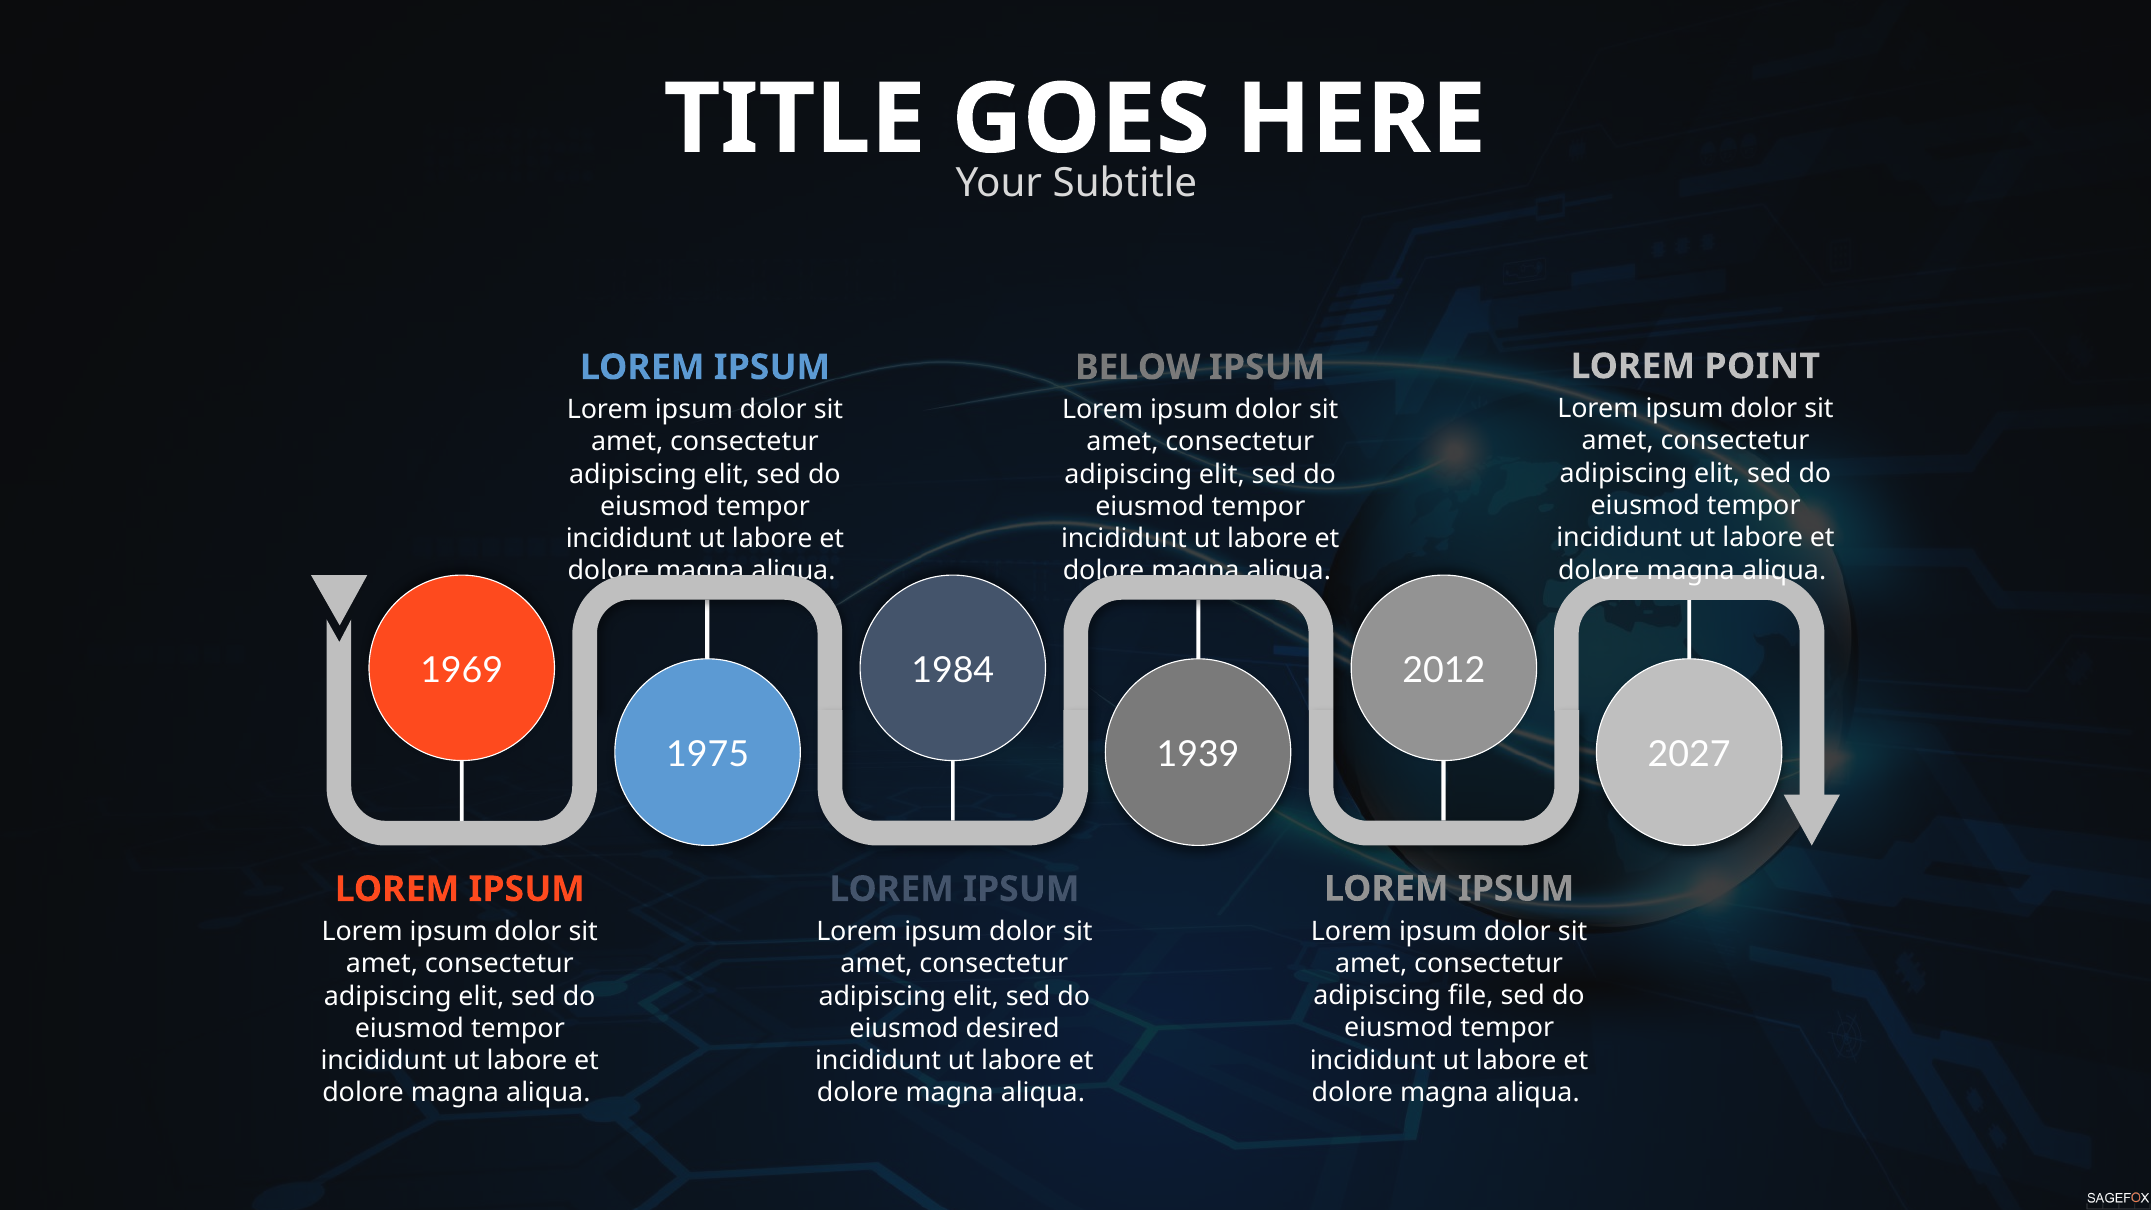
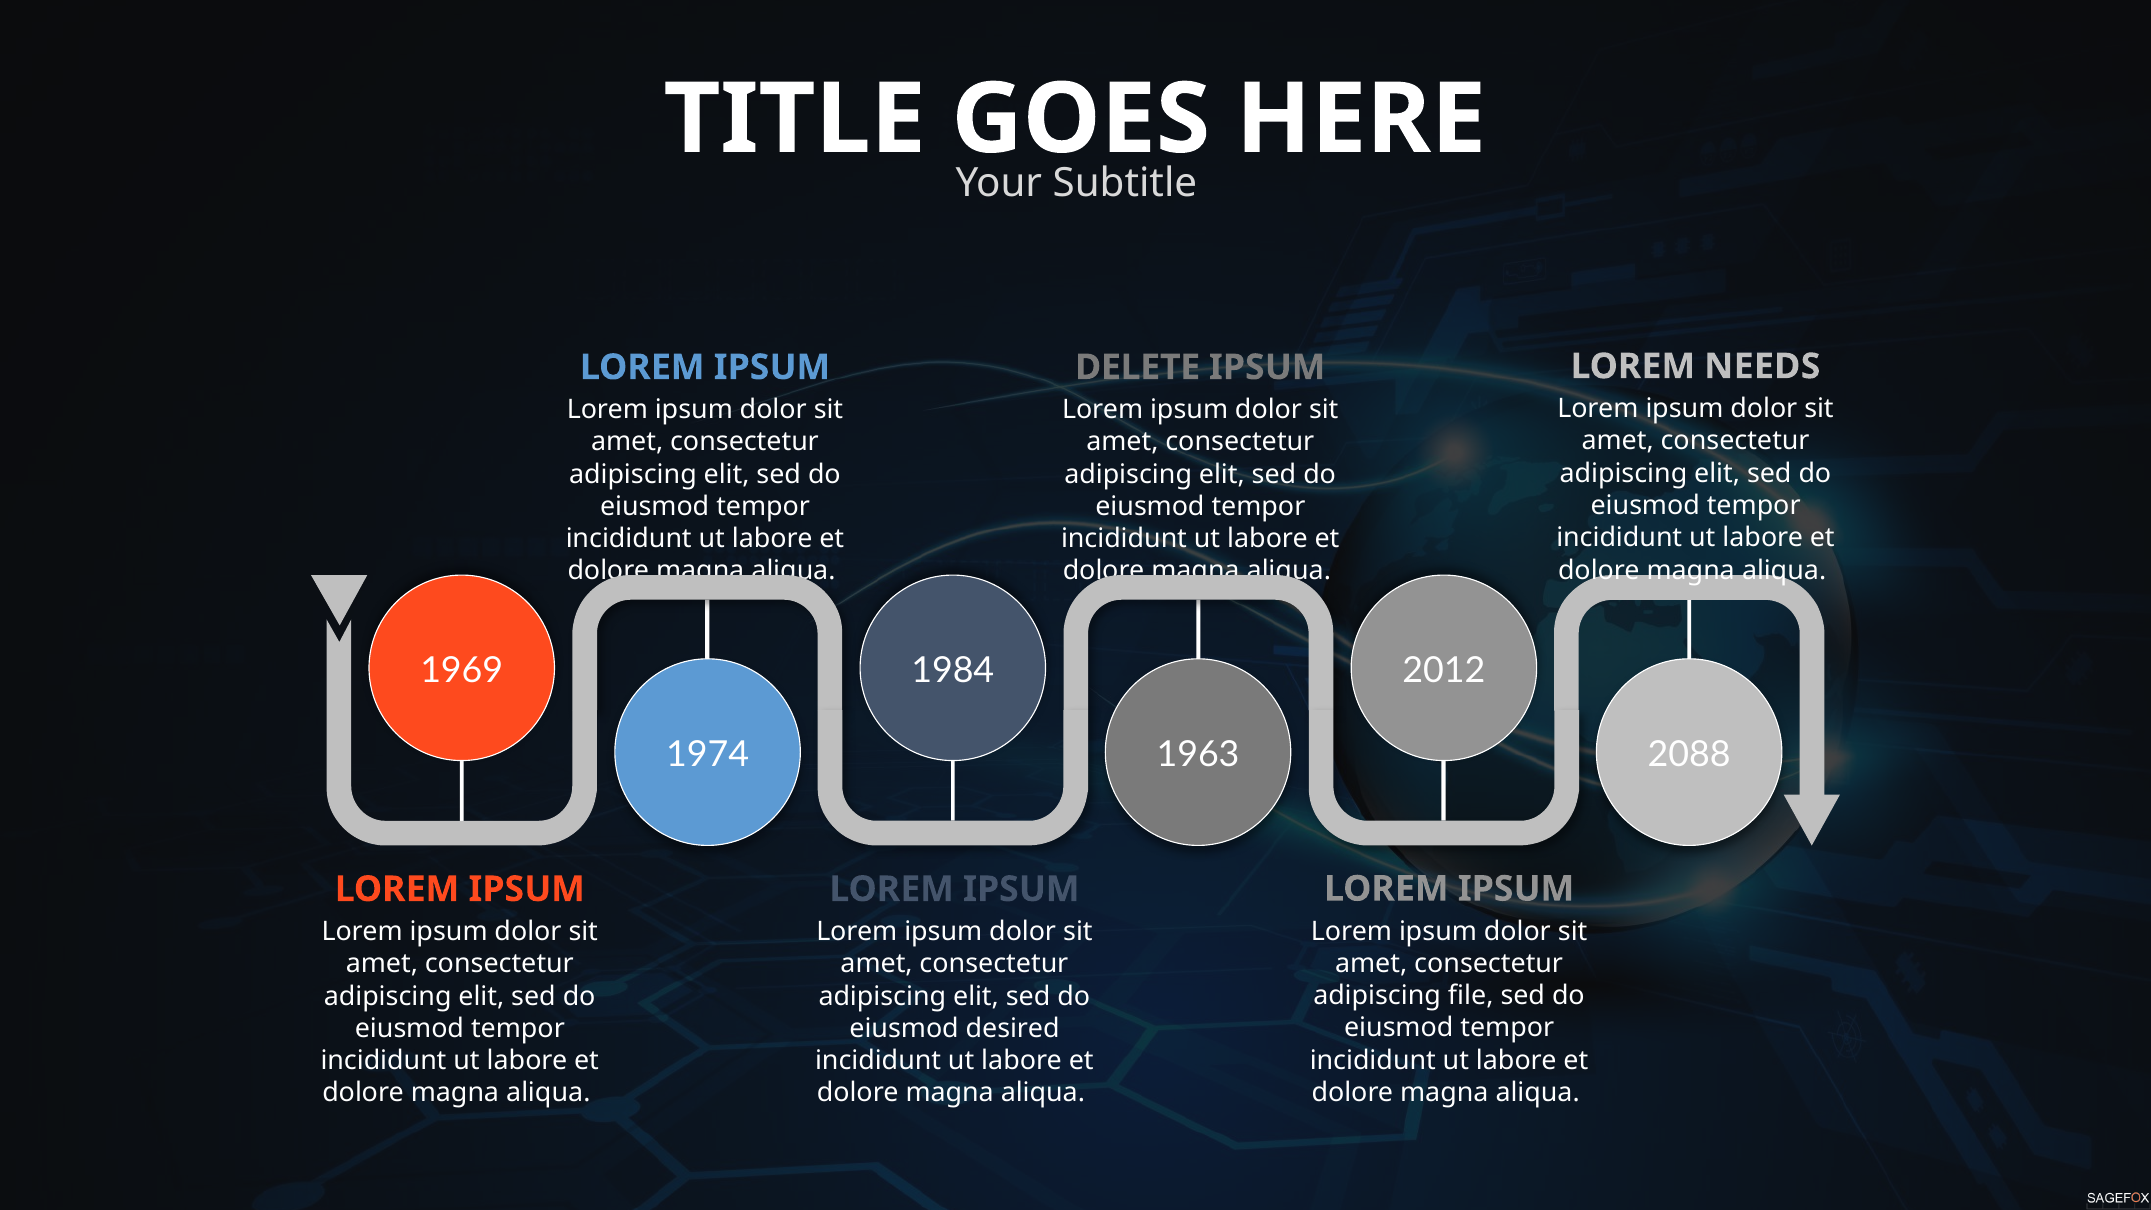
POINT: POINT -> NEEDS (1762, 366)
BELOW: BELOW -> DELETE (1138, 367)
1975: 1975 -> 1974 (708, 755)
1939: 1939 -> 1963 (1198, 755)
2027: 2027 -> 2088 (1689, 755)
